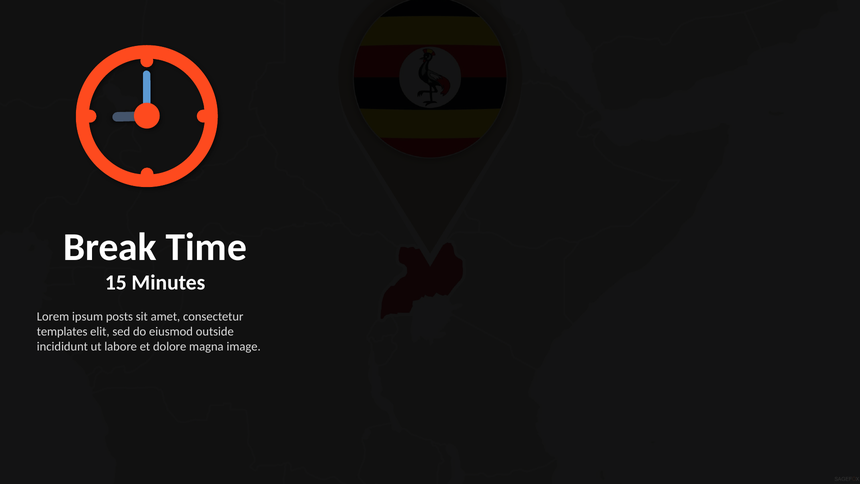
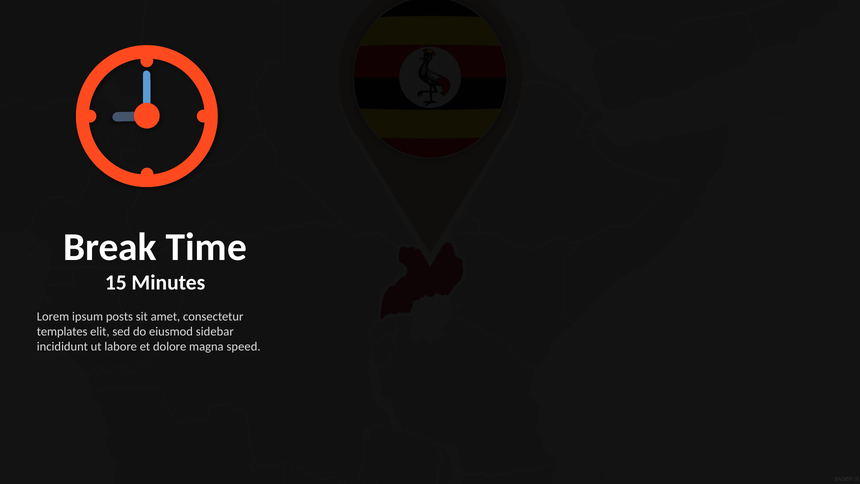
outside: outside -> sidebar (215, 331)
image: image -> speed (244, 346)
